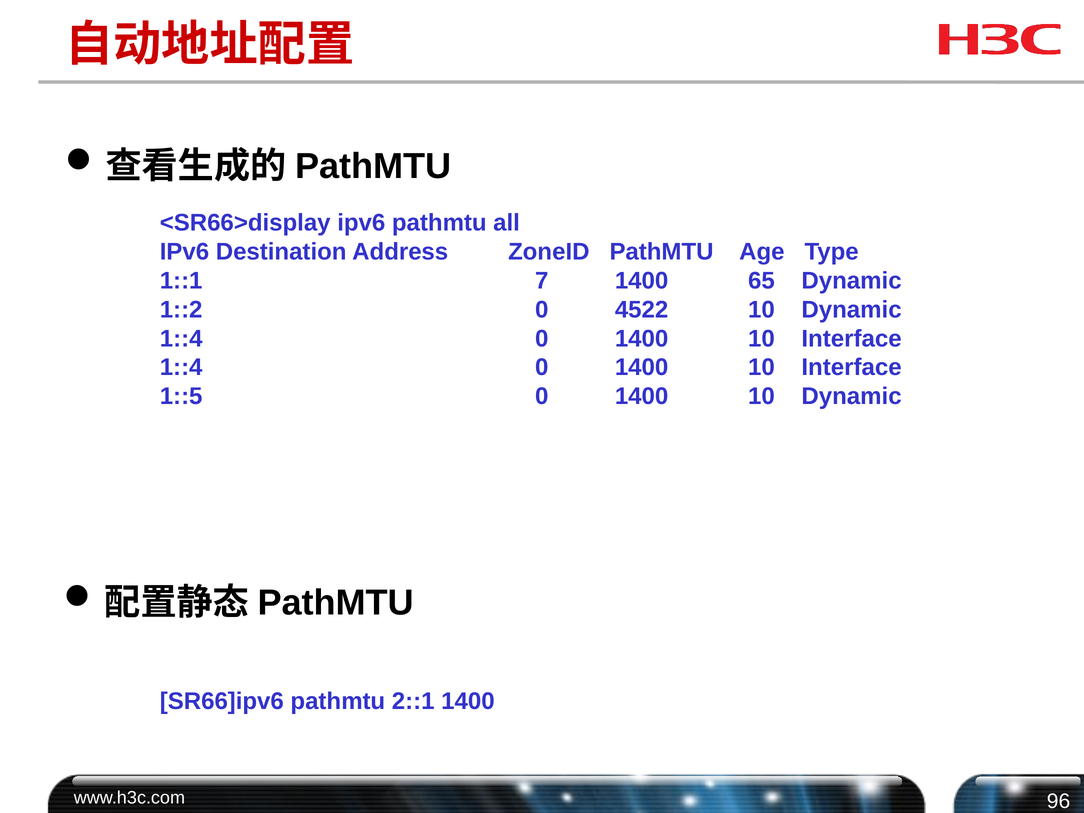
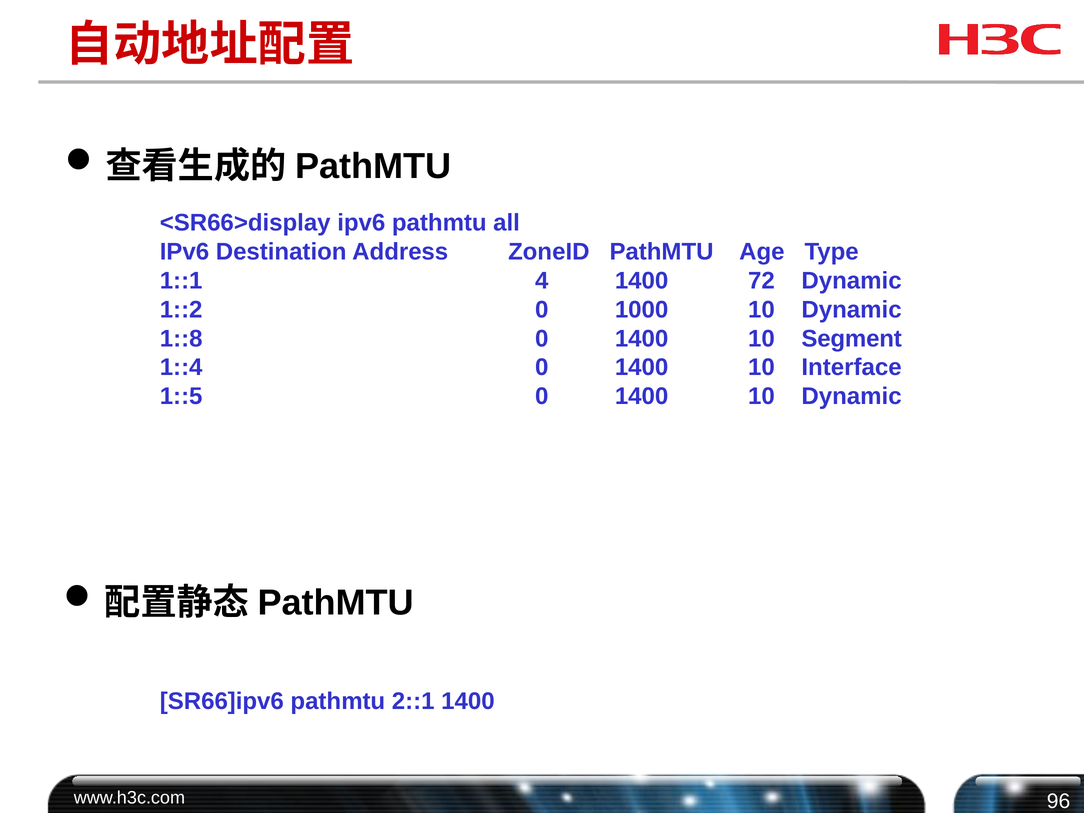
7: 7 -> 4 (542, 281)
65: 65 -> 72 (761, 281)
4522: 4522 -> 1000 (642, 310)
1::4: 1::4 -> 1::8 (181, 339)
Interface: Interface -> Segment (852, 339)
